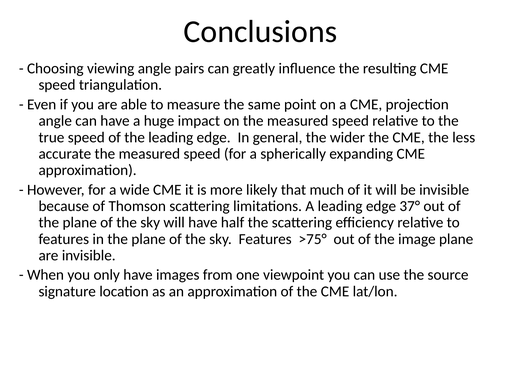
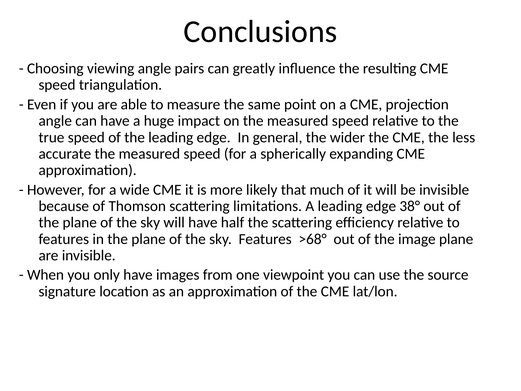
37°: 37° -> 38° (410, 206)
>75°: >75° -> >68° (313, 239)
